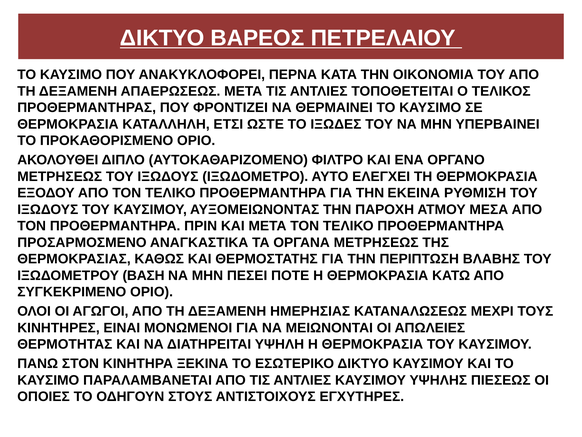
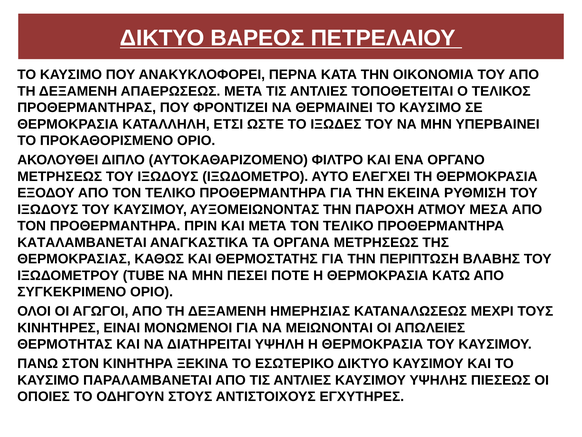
ΠΡΟΣΑΡΜΟΣΜΕΝΟ: ΠΡΟΣΑΡΜΟΣΜΕΝΟ -> ΚΑΤΑΛΑΜΒΑΝΕΤΑΙ (82, 242)
ΒΑΣΗ: ΒΑΣΗ -> TUBE (144, 275)
